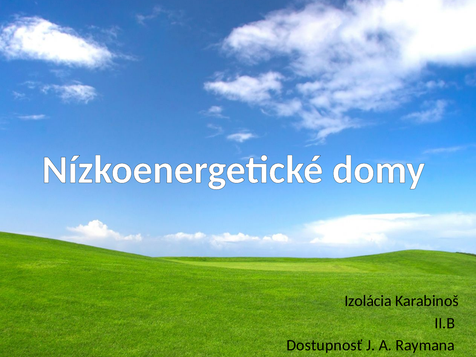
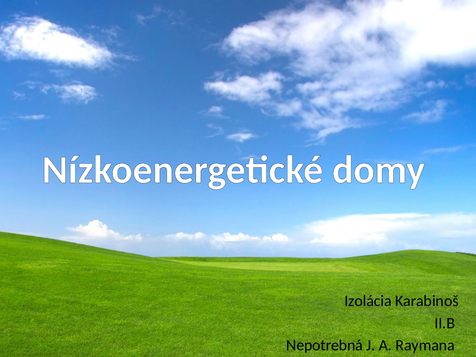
Dostupnosť: Dostupnosť -> Nepotrebná (325, 345)
